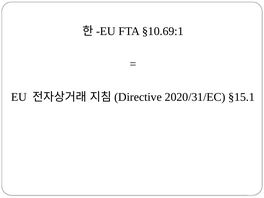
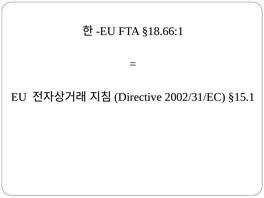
§10.69:1: §10.69:1 -> §18.66:1 (163, 31)
2020/31/EC: 2020/31/EC -> 2002/31/EC (195, 97)
